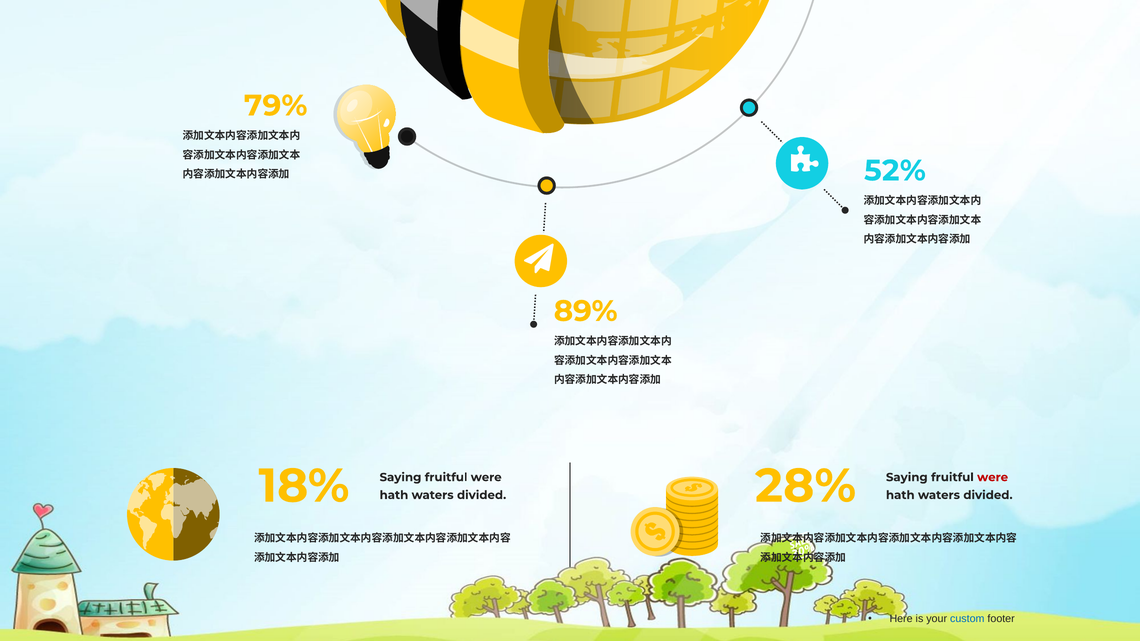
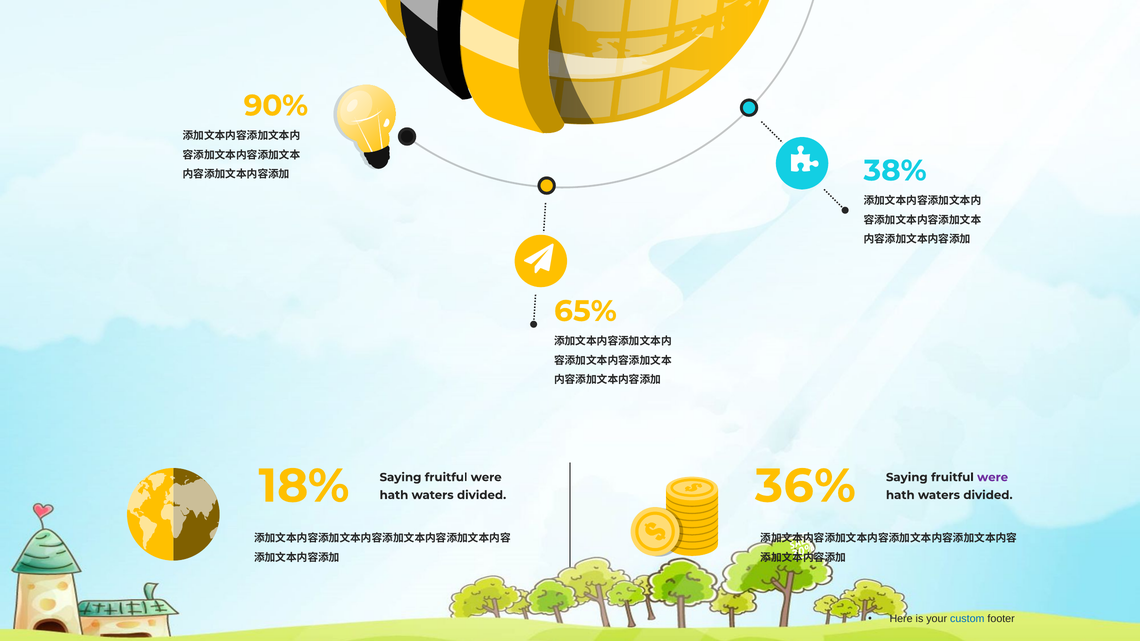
79%: 79% -> 90% (276, 106)
52%: 52% -> 38% (895, 171)
89%: 89% -> 65% (585, 311)
were colour: red -> purple (993, 477)
28%: 28% -> 36% (805, 486)
